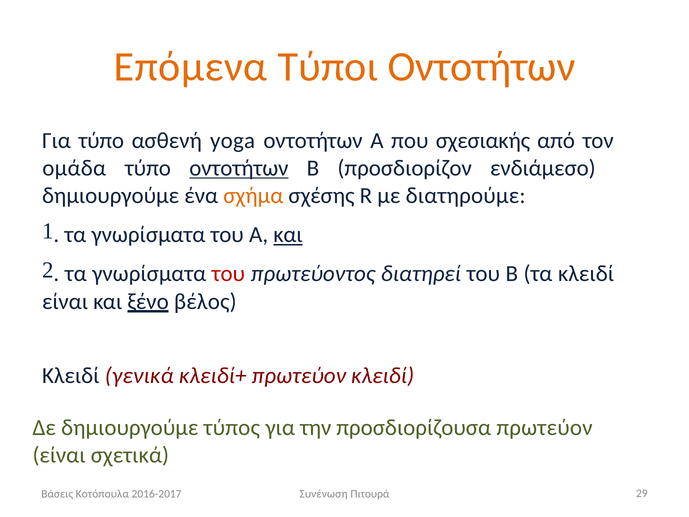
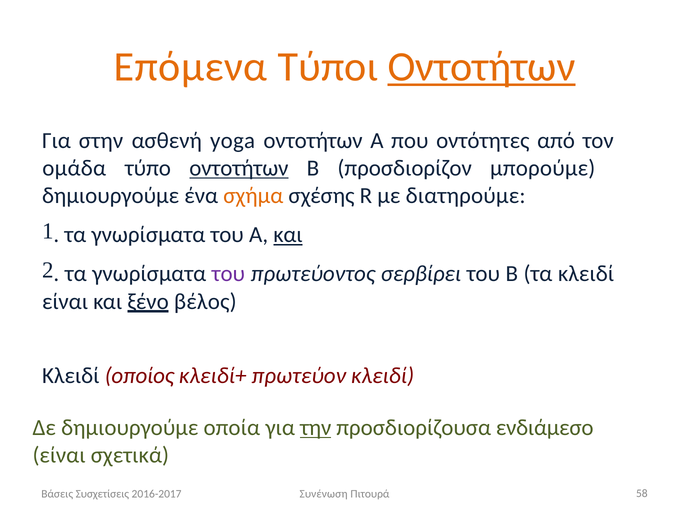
Οντοτήτων underline: none -> present (482, 67)
Για τύπο: τύπο -> στην (101, 141)
σχεσιακής: σχεσιακής -> οντότητες (483, 141)
ενδιάμεσο: ενδιάμεσο -> μπορούμε (543, 168)
του colour: red -> purple (228, 274)
διατηρεί: διατηρεί -> σερβίρει (421, 274)
γενικά: γενικά -> οποίος (139, 375)
τύπος: τύπος -> οποία (232, 427)
την underline: none -> present (316, 427)
προσδιορίζουσα πρωτεύον: πρωτεύον -> ενδιάμεσο (545, 427)
Κοτόπουλα: Κοτόπουλα -> Συσχετίσεις (102, 493)
29: 29 -> 58 (642, 493)
